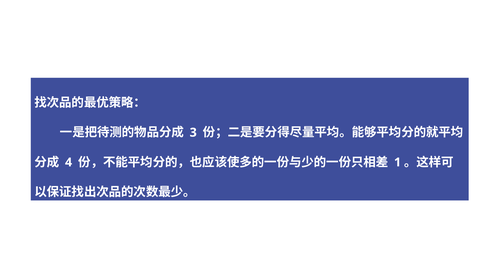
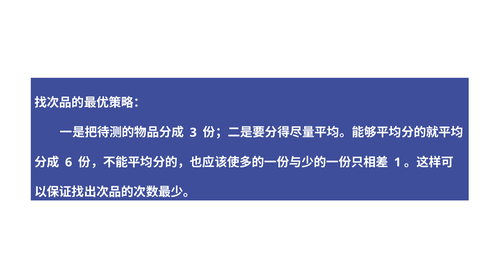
4: 4 -> 6 (69, 162)
